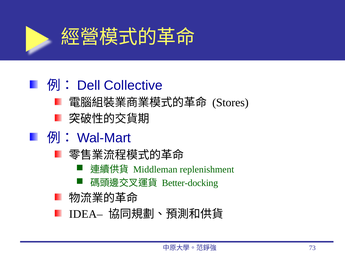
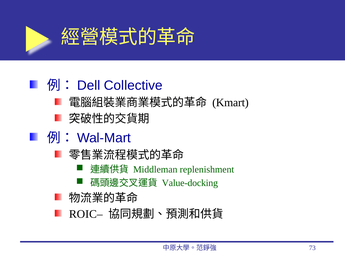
Stores: Stores -> Kmart (230, 103)
Better-docking: Better-docking -> Value-docking (190, 183)
IDEA–: IDEA– -> ROIC– (86, 214)
